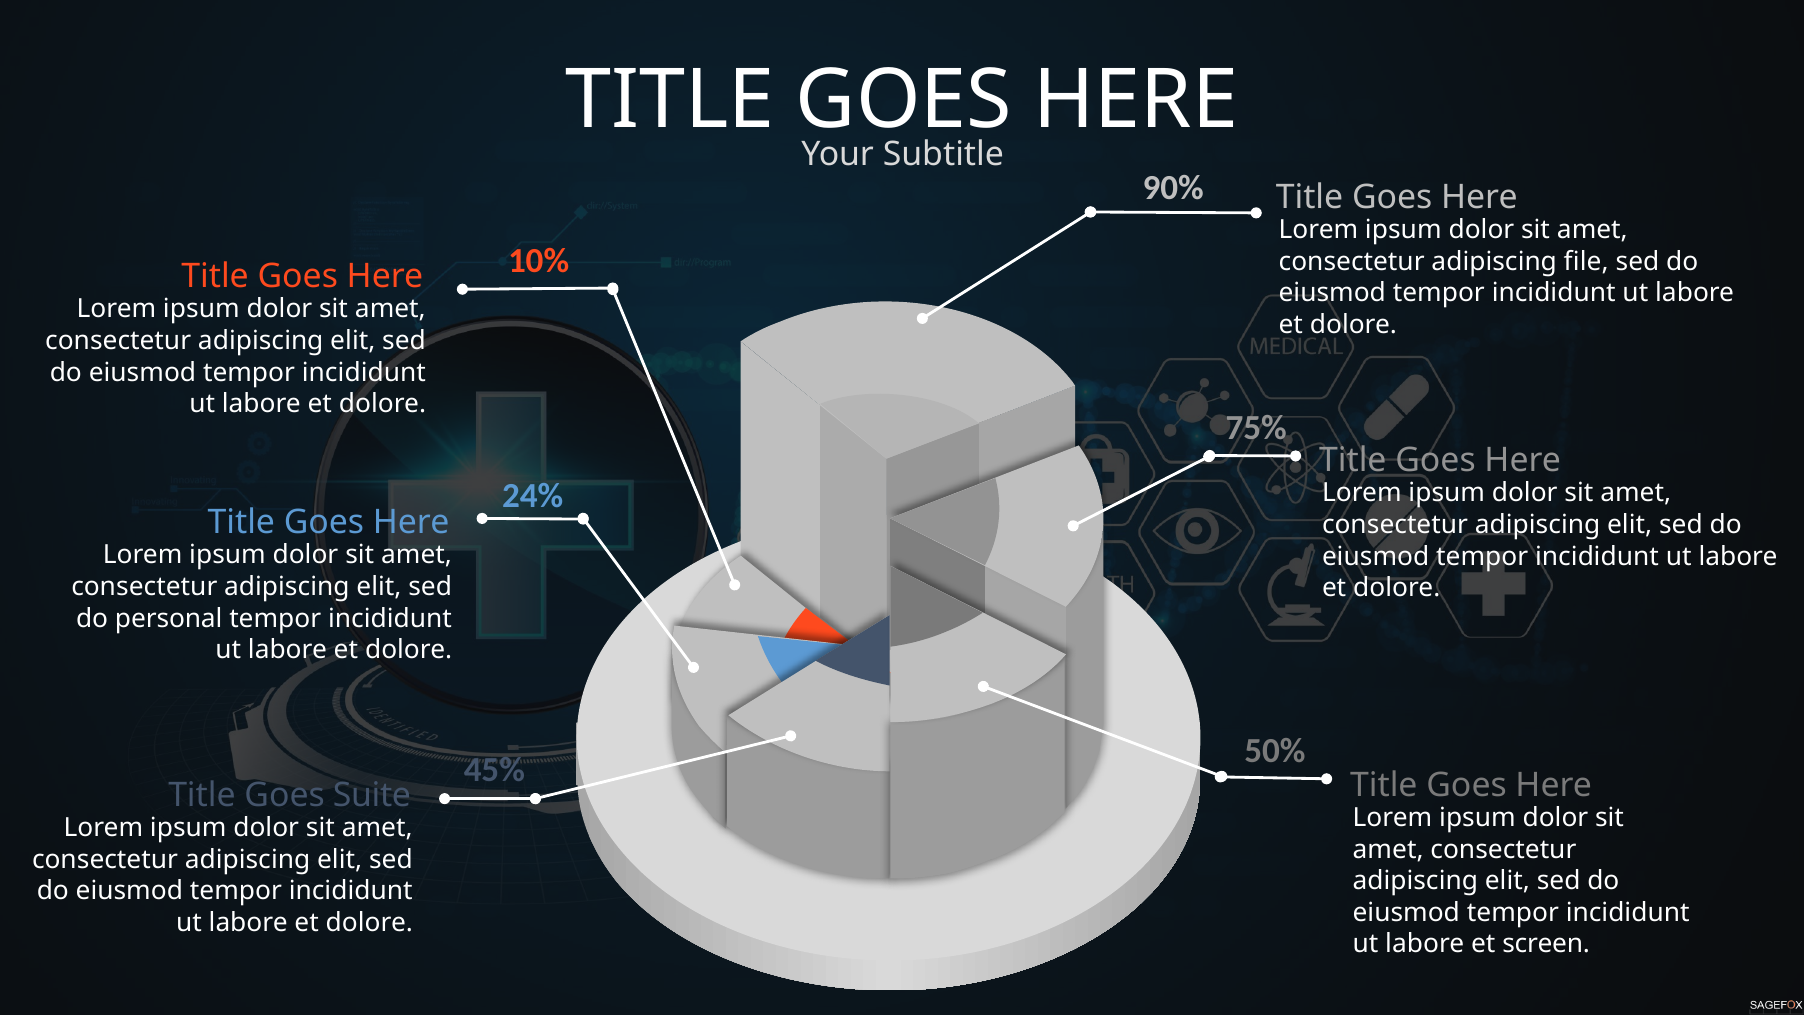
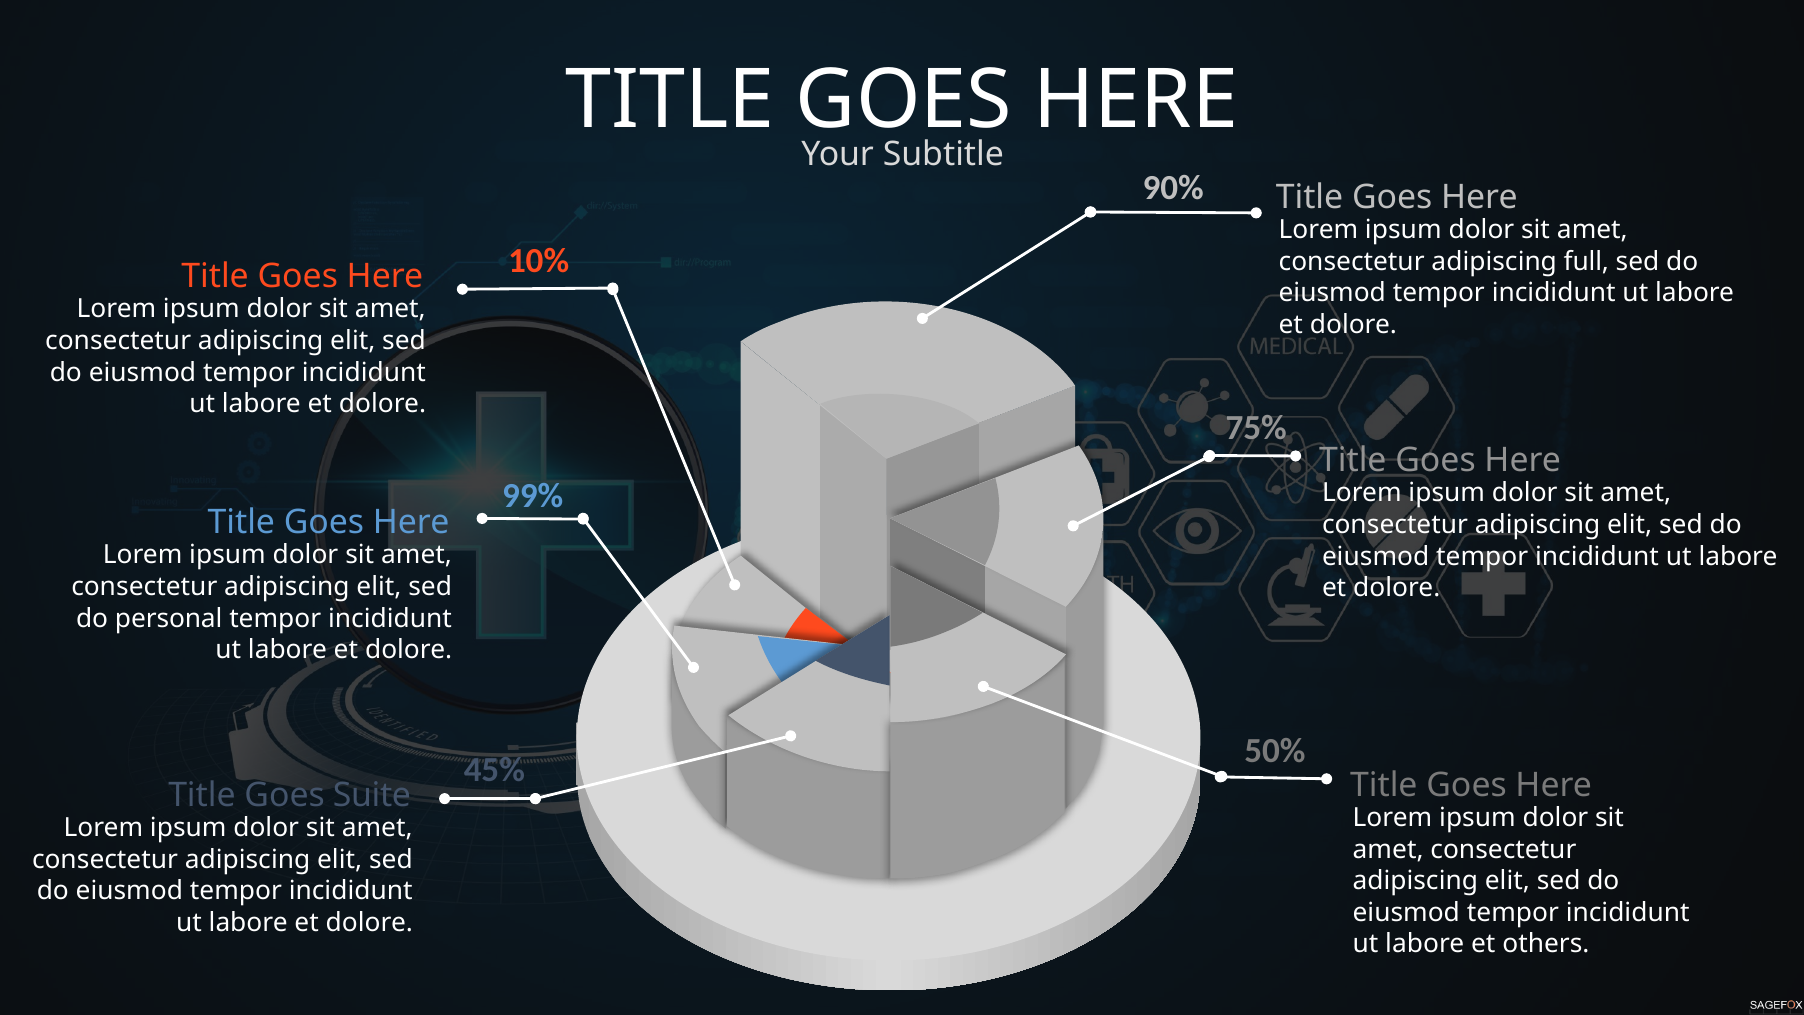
file: file -> full (1586, 261)
24%: 24% -> 99% (533, 496)
screen: screen -> others (1546, 944)
